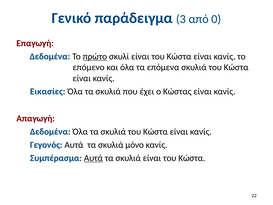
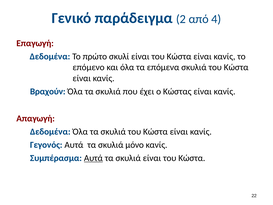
3: 3 -> 2 (181, 19)
0: 0 -> 4 (216, 19)
πρώτο underline: present -> none (95, 56)
Εικασίες: Εικασίες -> Βραχούν (48, 91)
